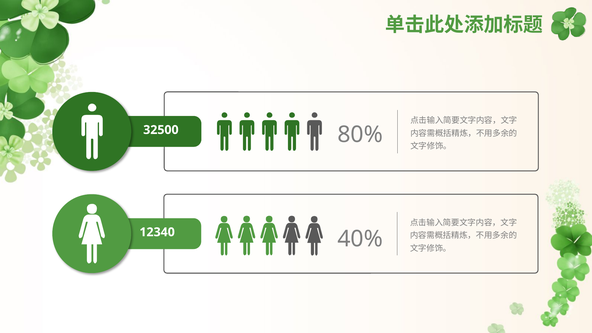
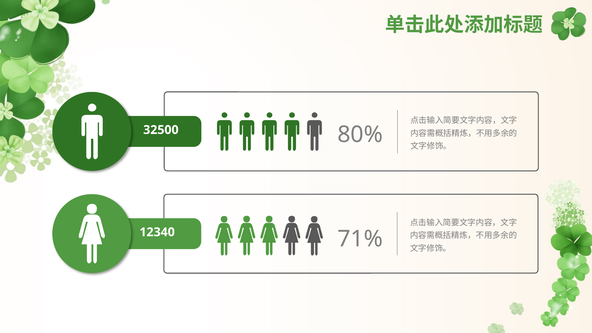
40%: 40% -> 71% (360, 239)
